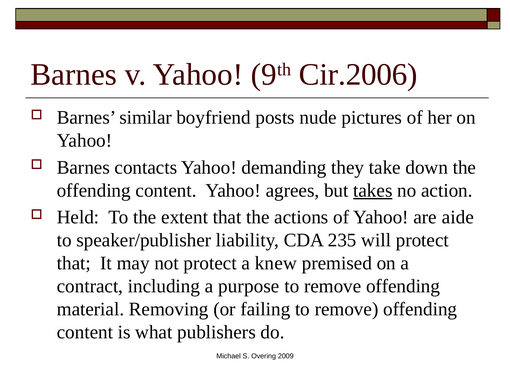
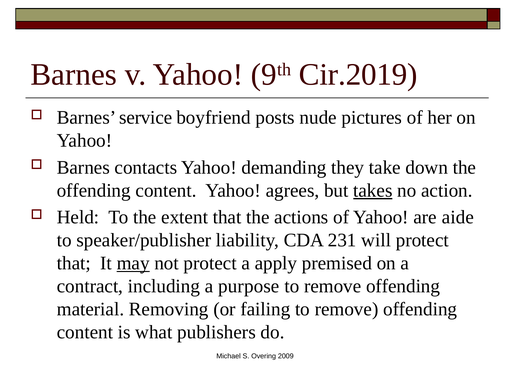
Cir.2006: Cir.2006 -> Cir.2019 (358, 74)
similar: similar -> service (146, 117)
235: 235 -> 231 (342, 240)
may underline: none -> present (133, 263)
knew: knew -> apply (276, 263)
